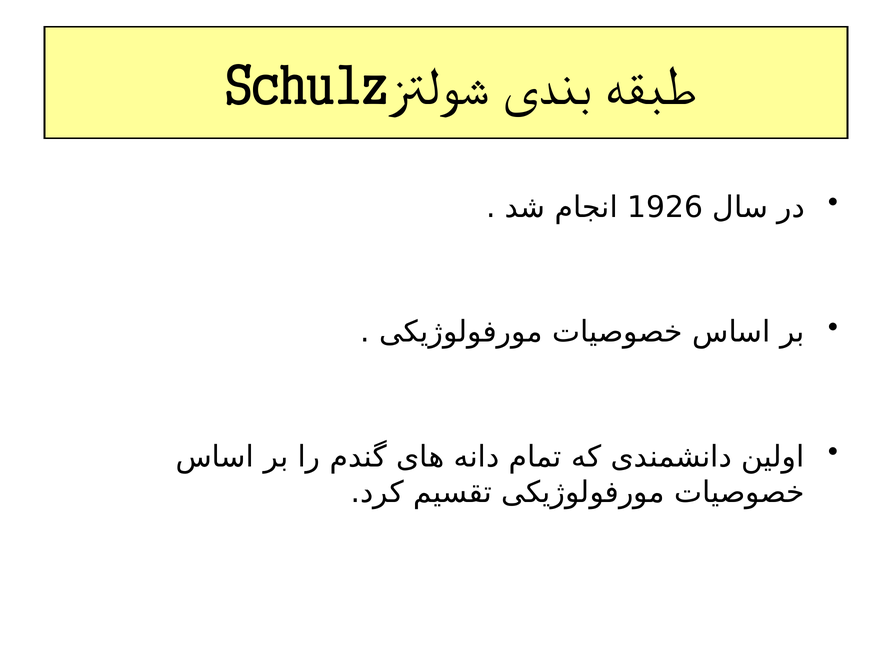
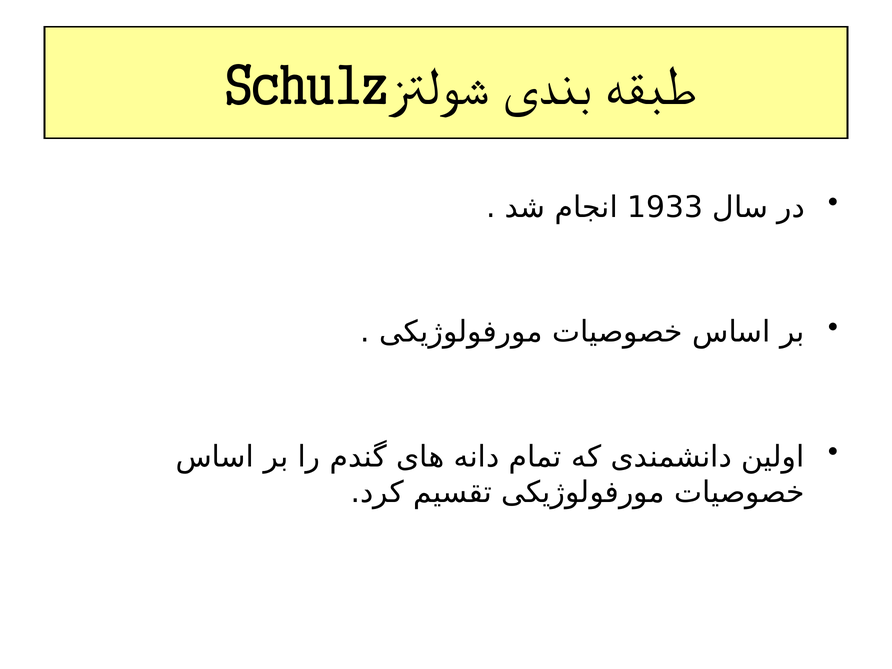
1926: 1926 -> 1933 (665, 207)
